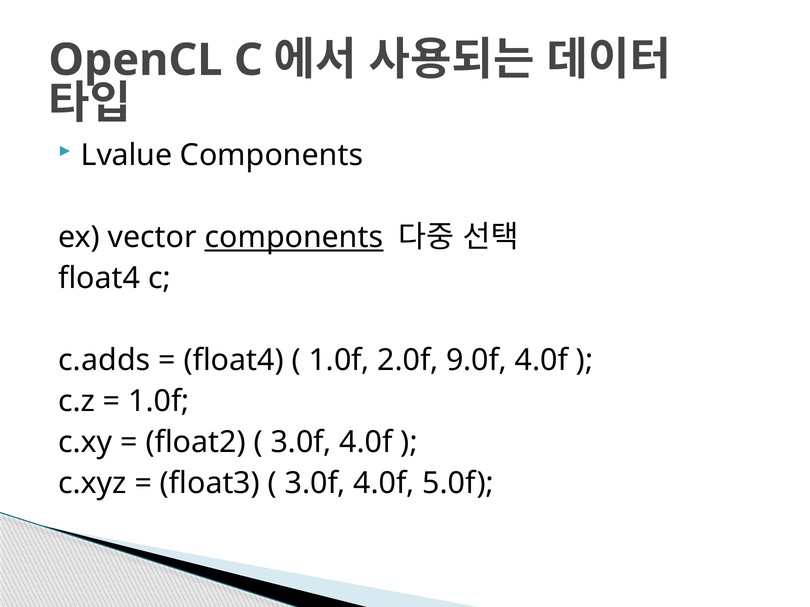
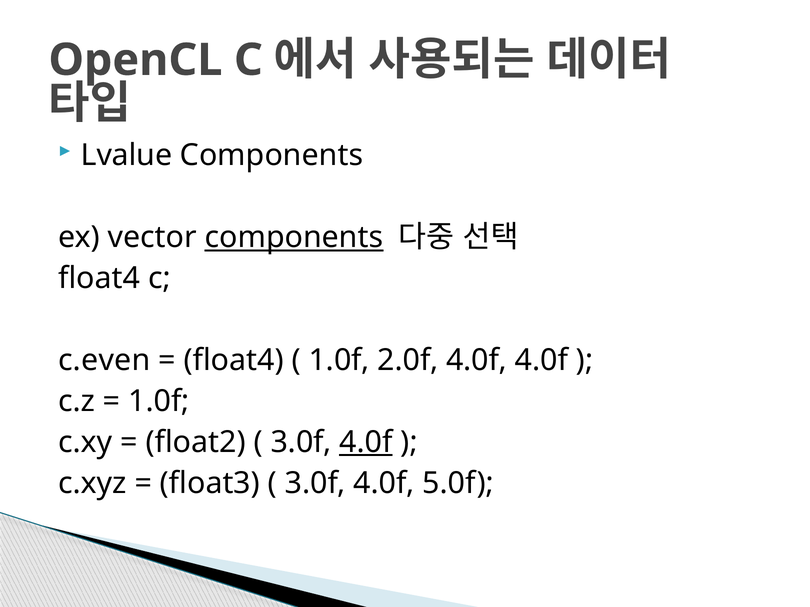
c.adds: c.adds -> c.even (104, 360)
2.0f 9.0f: 9.0f -> 4.0f (477, 360)
4.0f underline: none -> present (366, 442)
